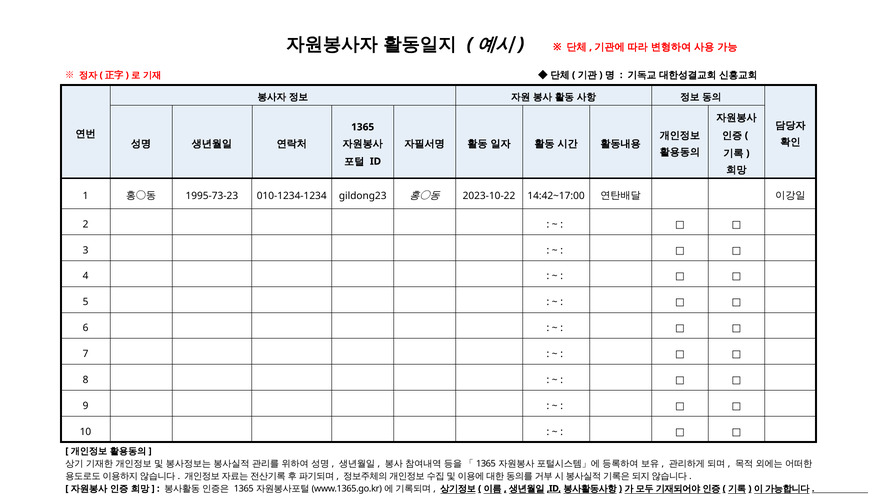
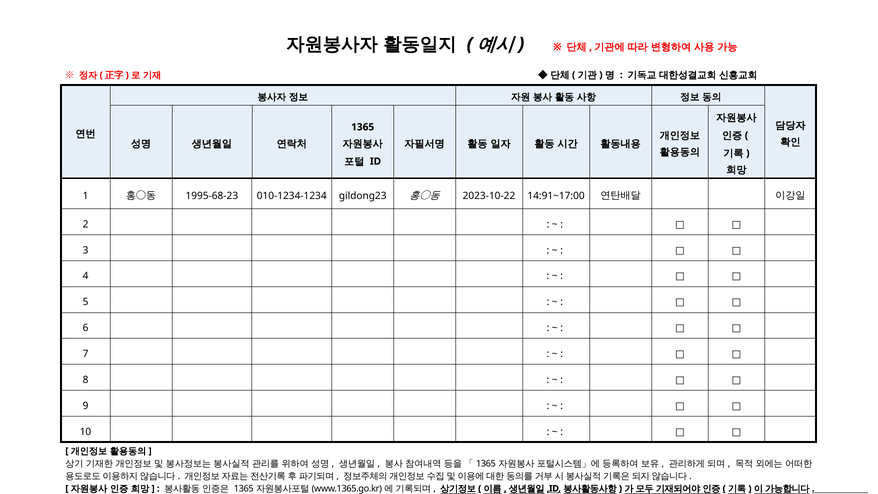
1995-73-23: 1995-73-23 -> 1995-68-23 (212, 196)
14:42~17:00: 14:42~17:00 -> 14:91~17:00 (556, 196)
